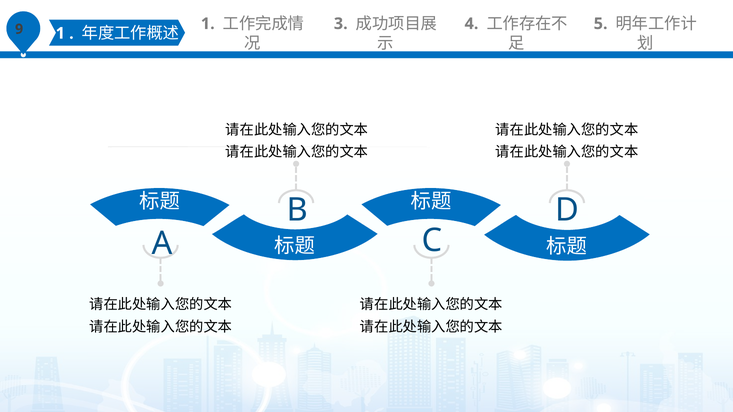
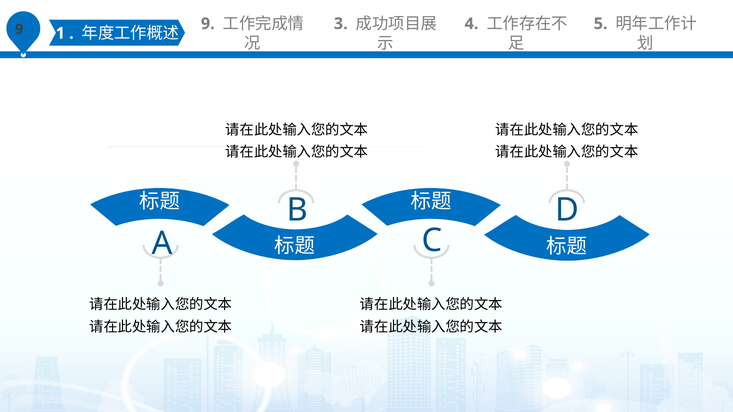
1: 1 -> 9 (208, 24)
